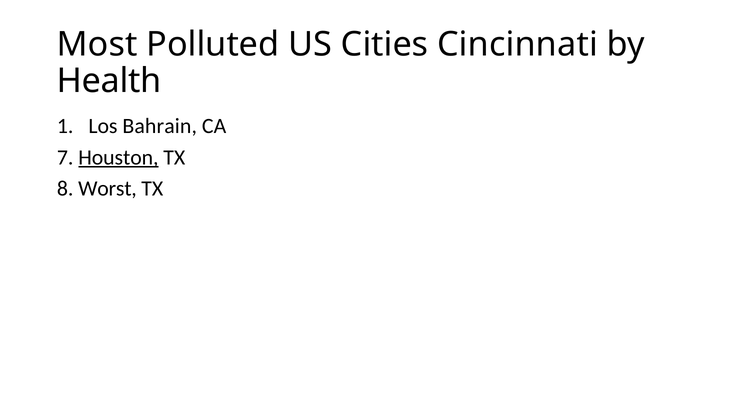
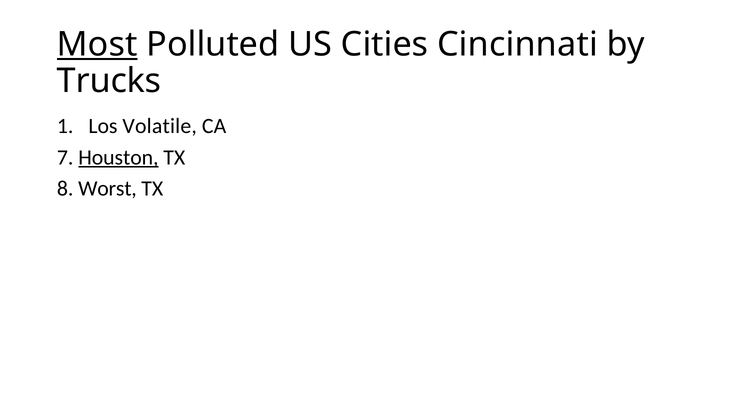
Most underline: none -> present (97, 44)
Health: Health -> Trucks (109, 81)
Bahrain: Bahrain -> Volatile (160, 126)
